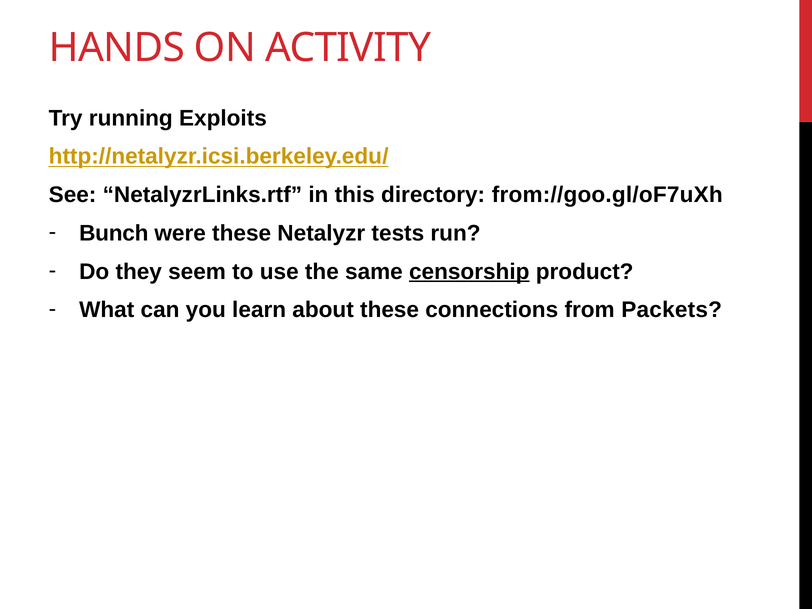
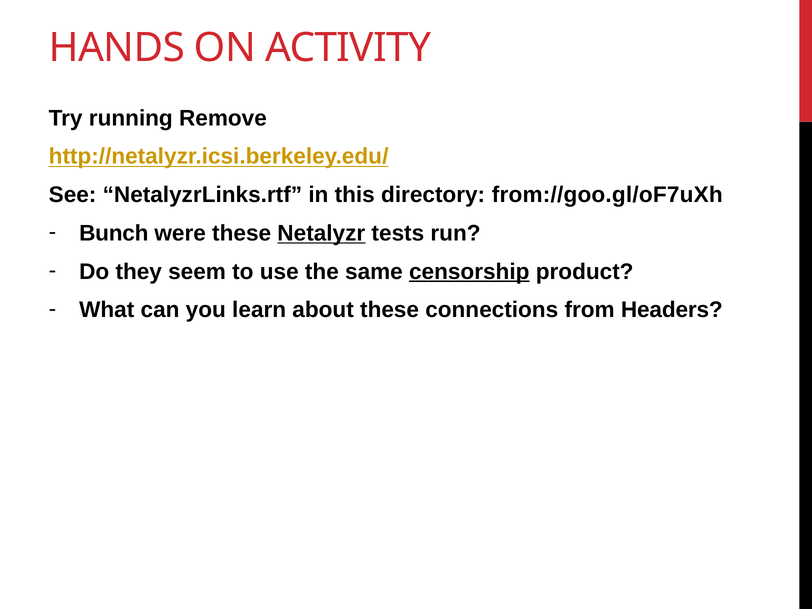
Exploits: Exploits -> Remove (223, 118)
Netalyzr underline: none -> present (321, 233)
Packets: Packets -> Headers (672, 310)
